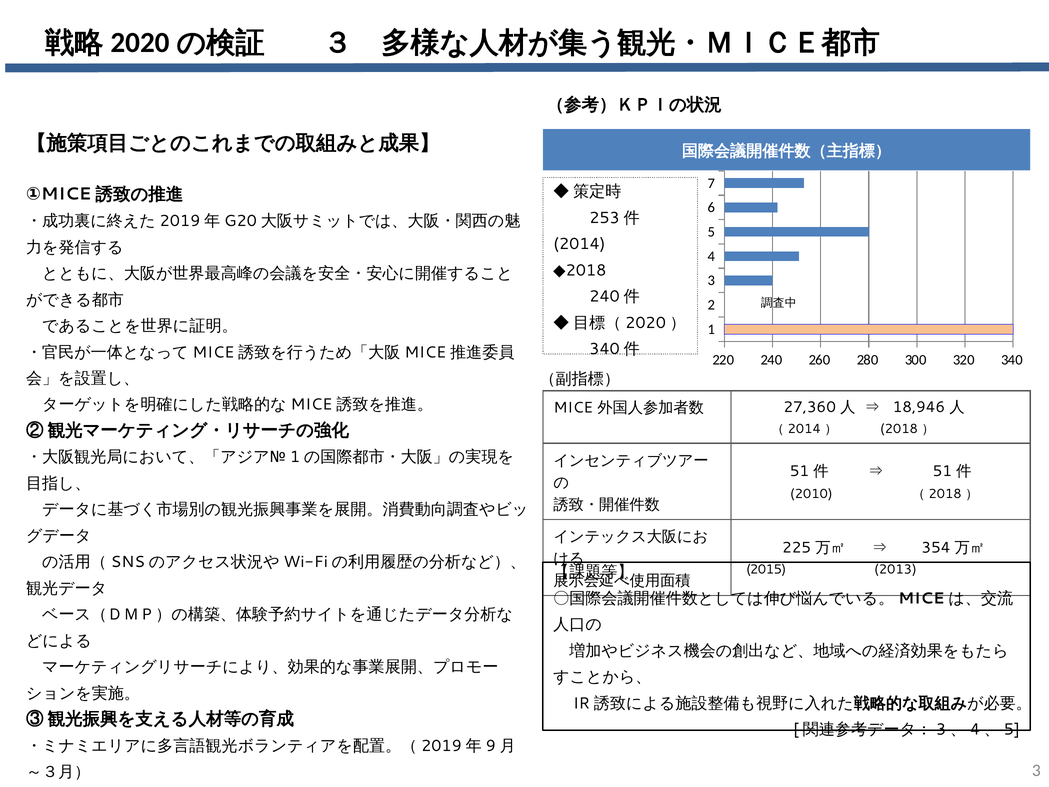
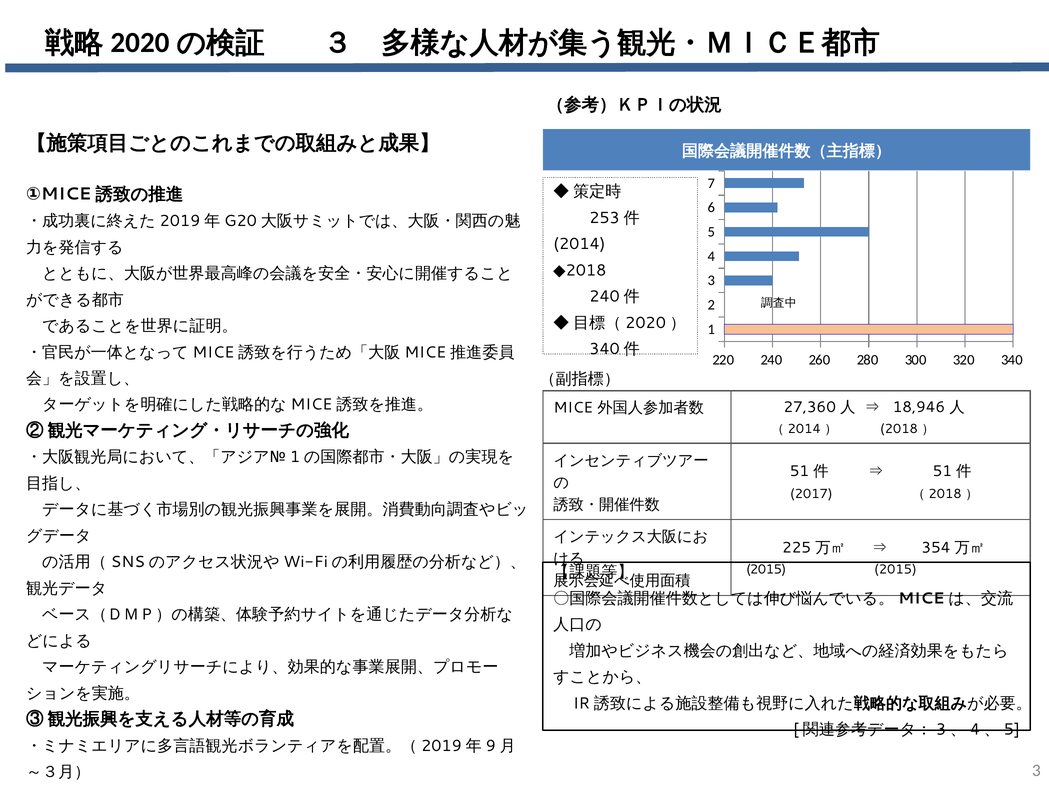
2010: 2010 -> 2017 (811, 494)
2015 2013: 2013 -> 2015 (895, 569)
